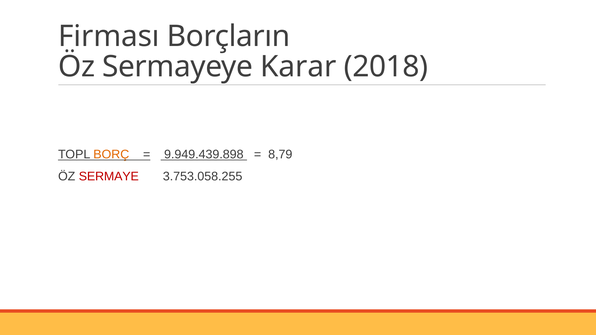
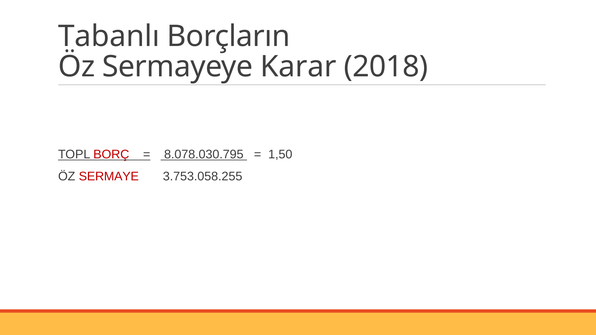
Firması: Firması -> Tabanlı (109, 36)
BORÇ colour: orange -> red (111, 154)
9.949.439.898: 9.949.439.898 -> 8.078.030.795 (204, 154)
8,79: 8,79 -> 1,50 (280, 154)
